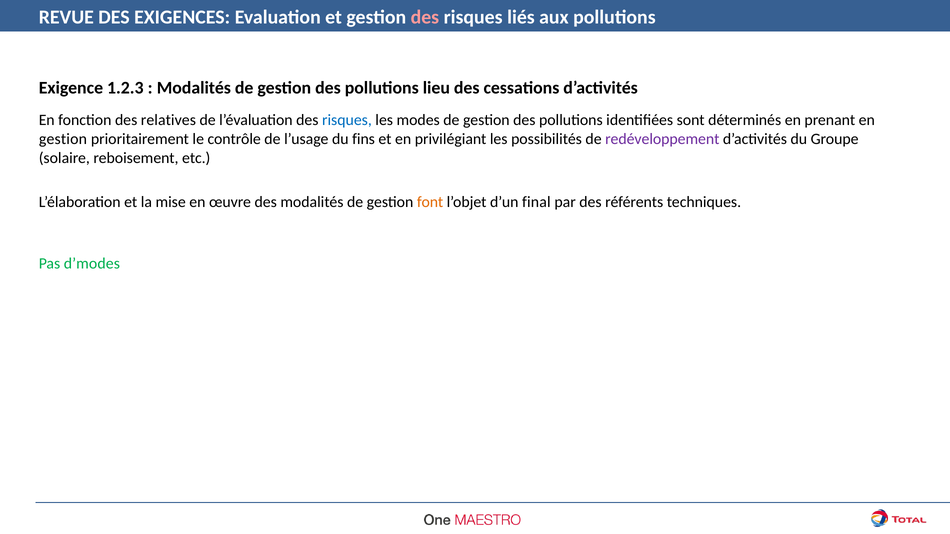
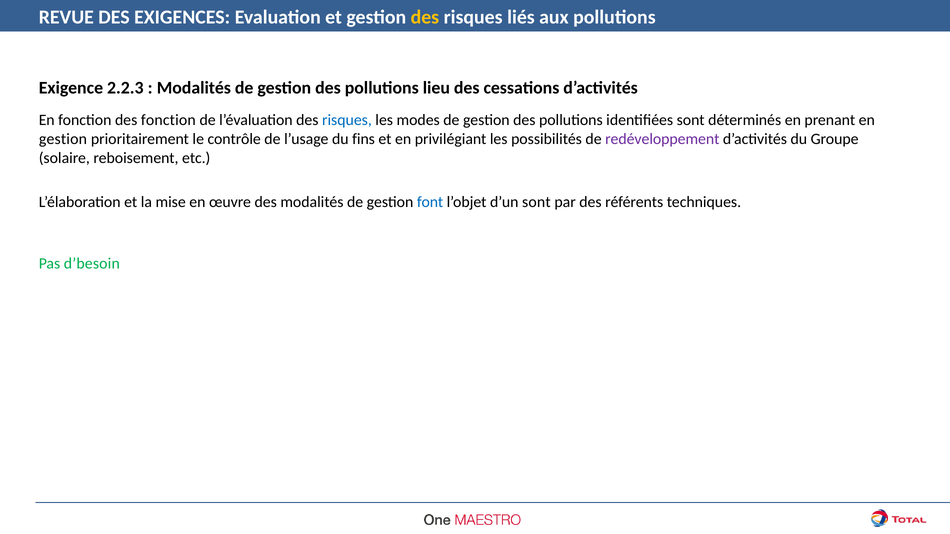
des colour: pink -> yellow (425, 17)
1.2.3: 1.2.3 -> 2.2.3 (125, 88)
des relatives: relatives -> fonction (168, 120)
font colour: orange -> blue (430, 202)
d’un final: final -> sont (536, 202)
d’modes: d’modes -> d’besoin (92, 264)
